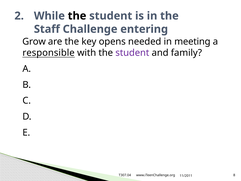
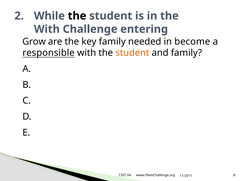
Staff: Staff -> With (47, 29)
key opens: opens -> family (112, 42)
meeting: meeting -> become (192, 42)
student colour: purple -> orange (132, 53)
